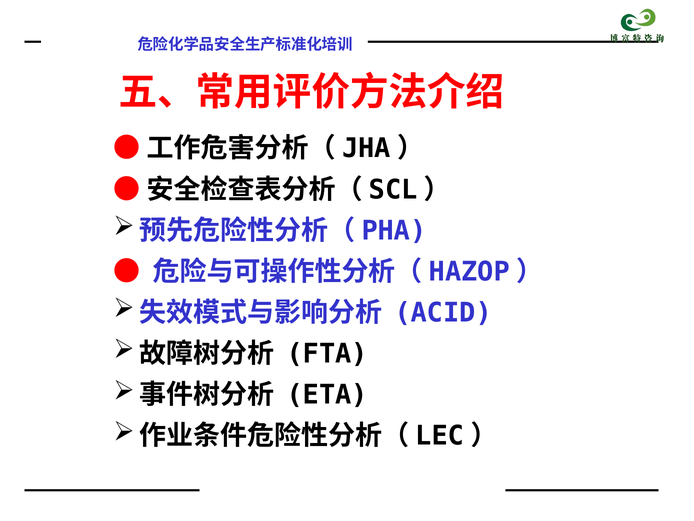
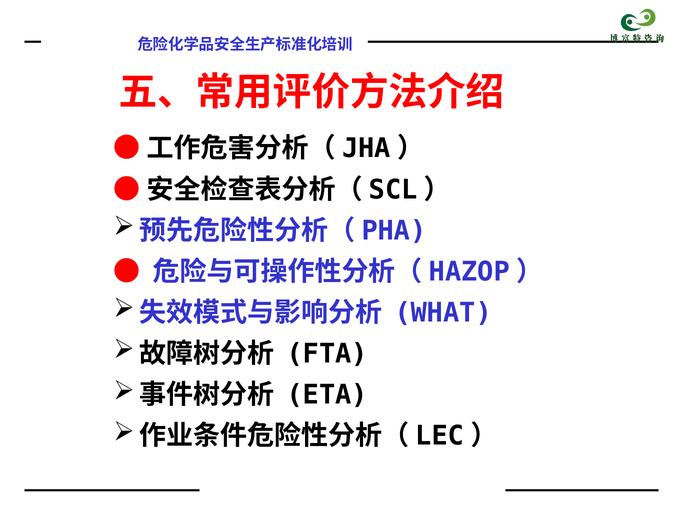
ACID: ACID -> WHAT (443, 313)
